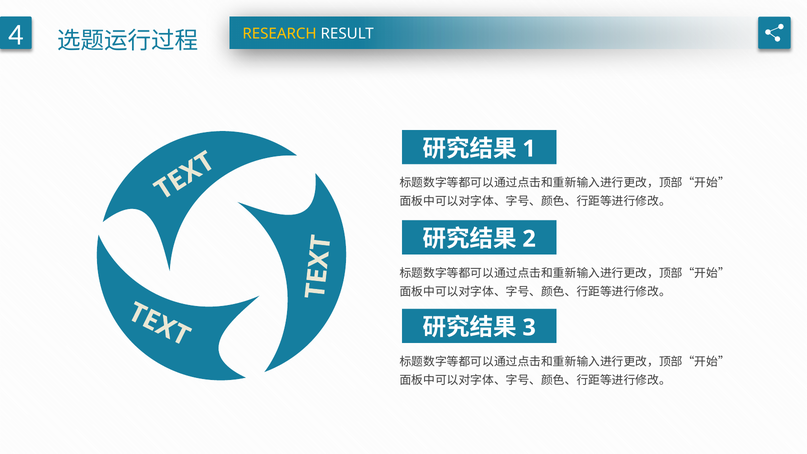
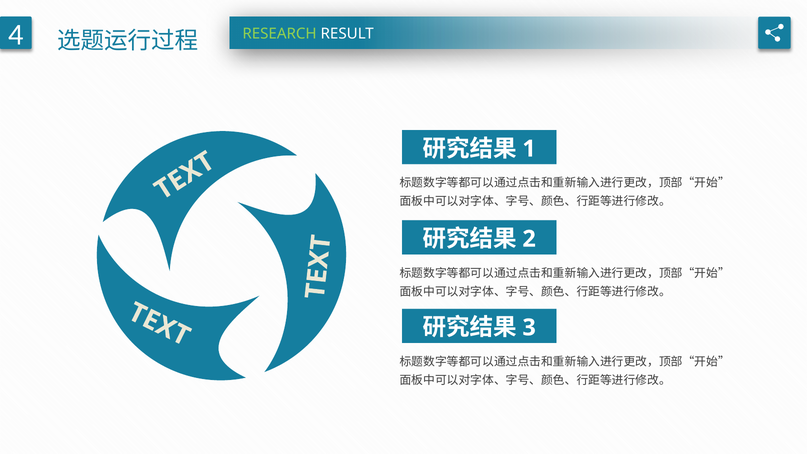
RESEARCH colour: yellow -> light green (280, 34)
